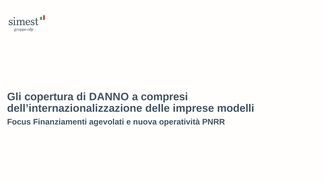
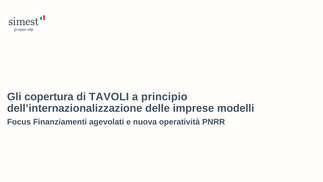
DANNO: DANNO -> TAVOLI (109, 97)
compresi: compresi -> principio (164, 97)
